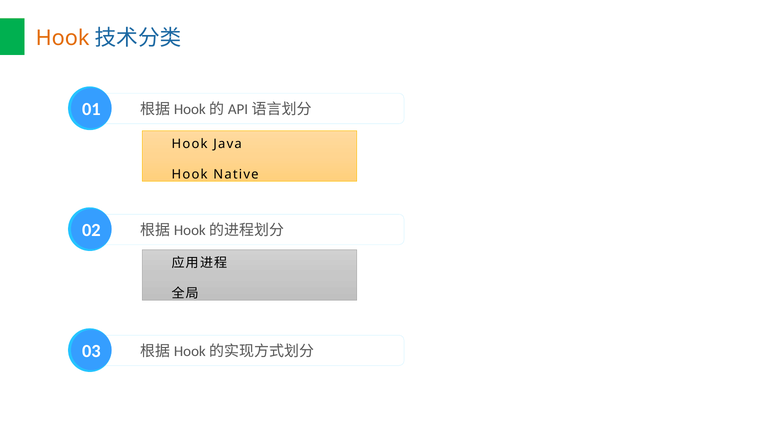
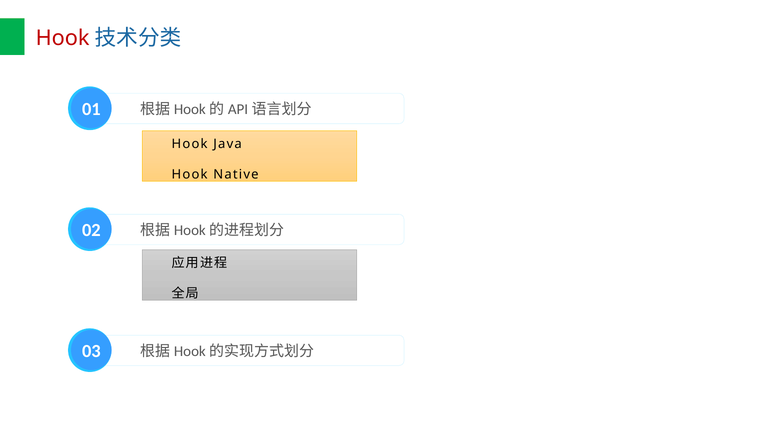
Hook colour: orange -> red (63, 38)
